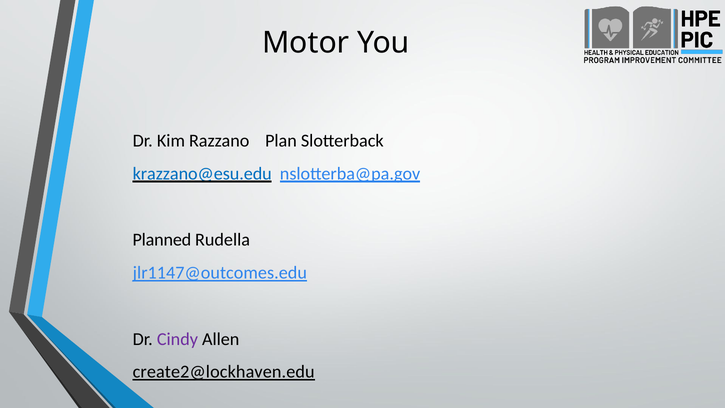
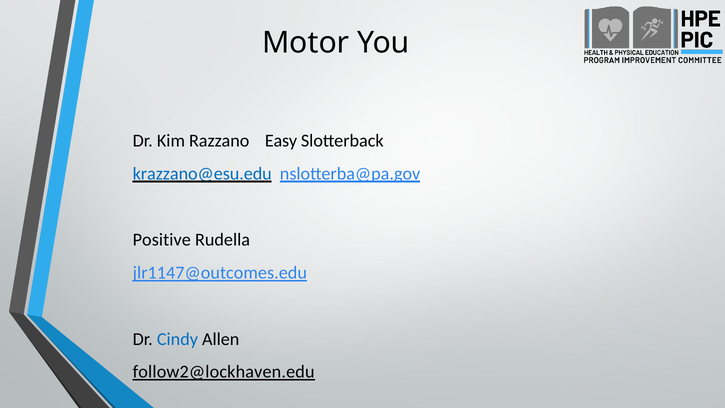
Plan: Plan -> Easy (281, 141)
Planned: Planned -> Positive (162, 240)
Cindy colour: purple -> blue (177, 339)
create2@lockhaven.edu: create2@lockhaven.edu -> follow2@lockhaven.edu (224, 372)
